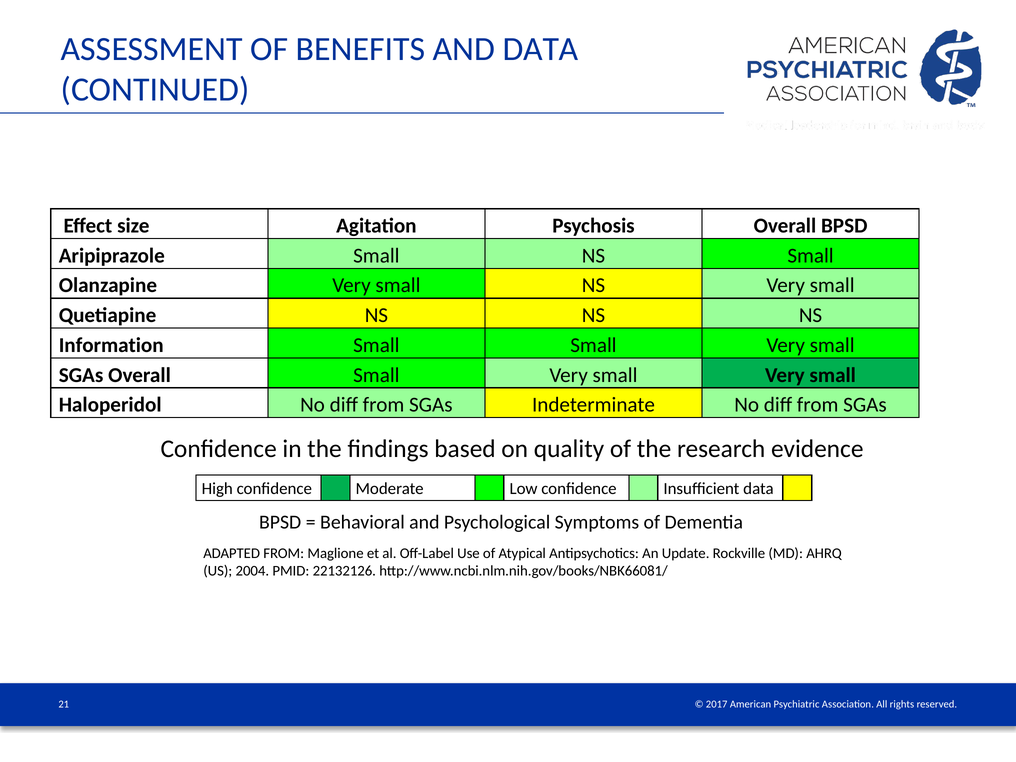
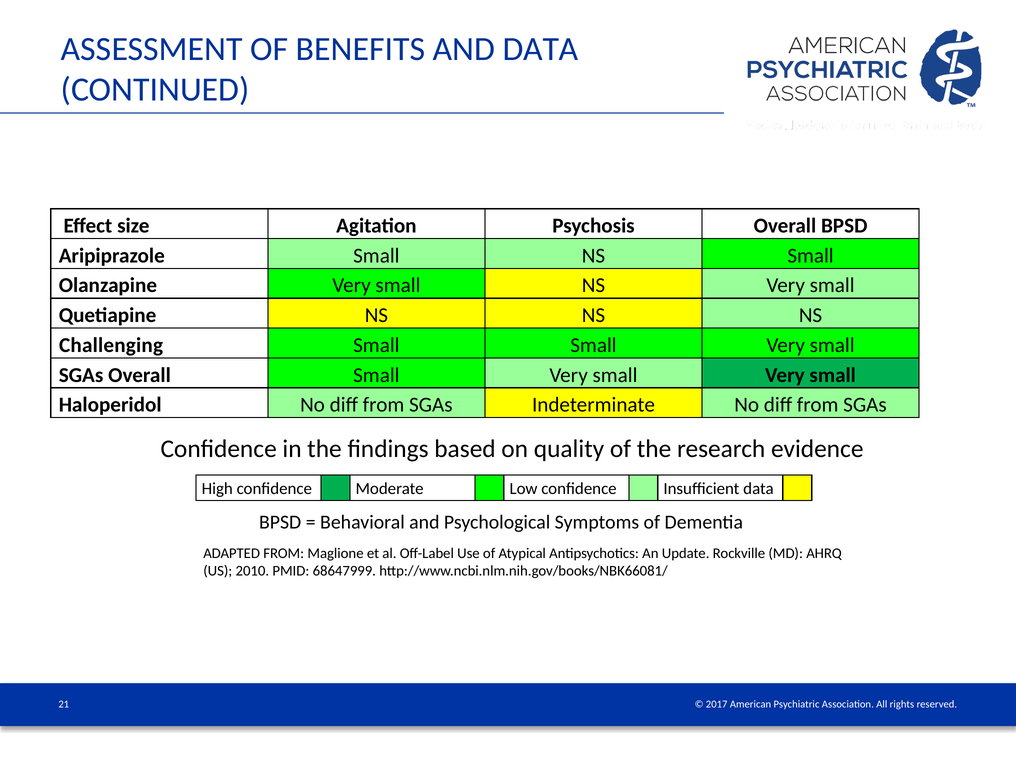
Information: Information -> Challenging (111, 345)
2004: 2004 -> 2010 (252, 571)
22132126: 22132126 -> 68647999 (344, 571)
